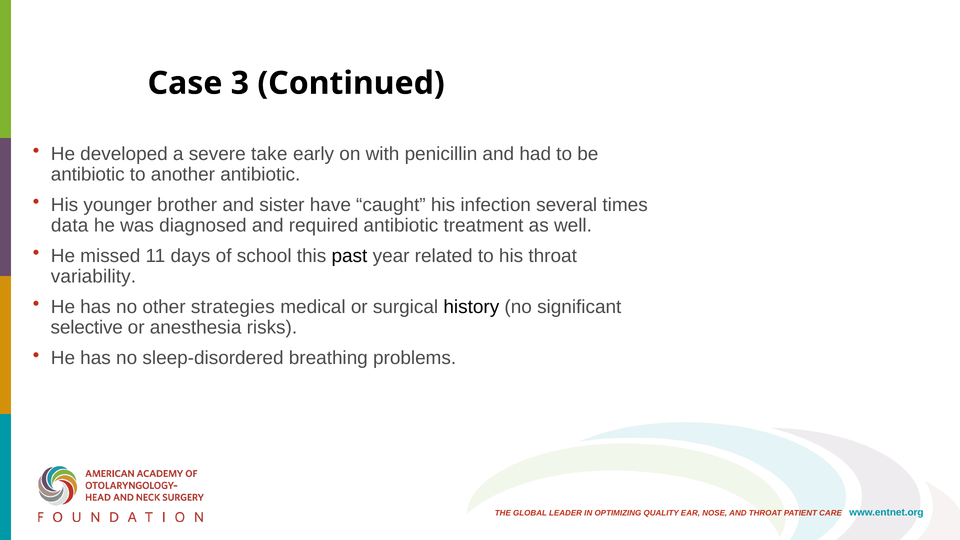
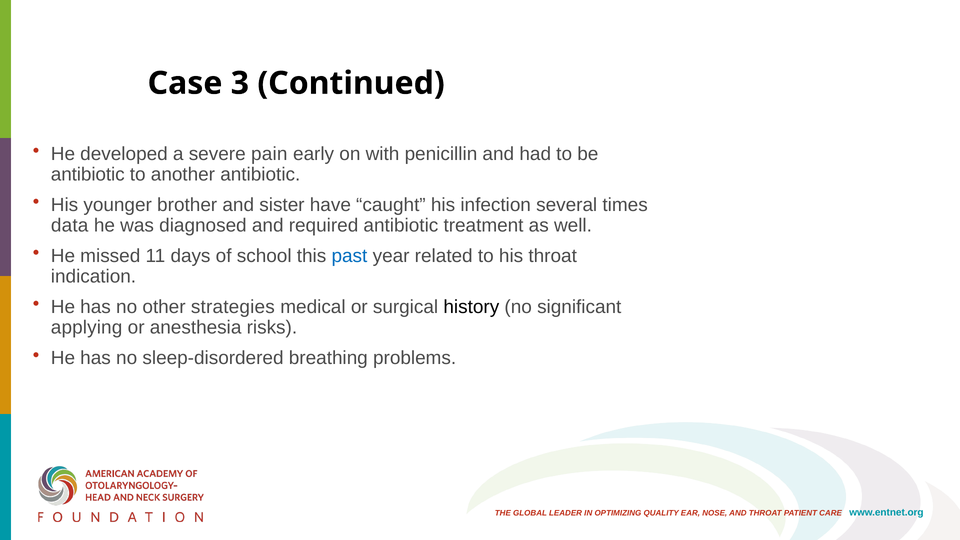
take: take -> pain (269, 154)
past colour: black -> blue (349, 256)
variability: variability -> indication (93, 276)
selective: selective -> applying (87, 327)
